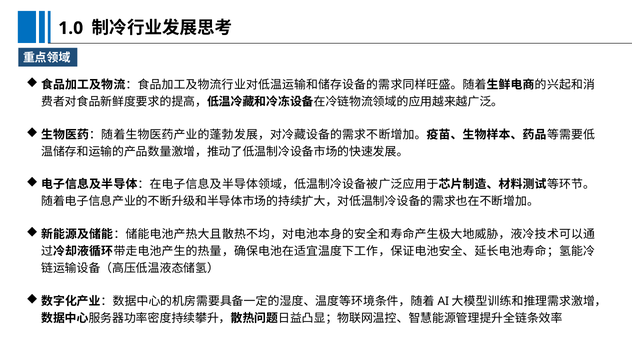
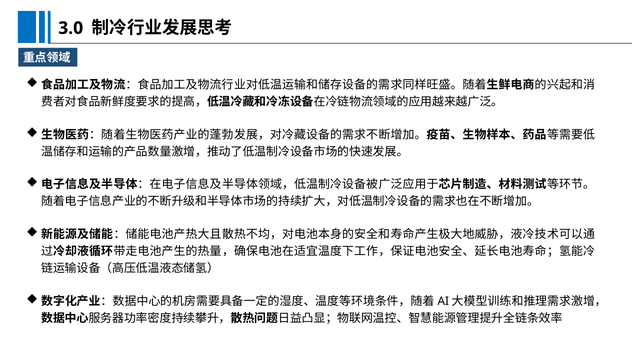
1.0: 1.0 -> 3.0 (71, 28)
